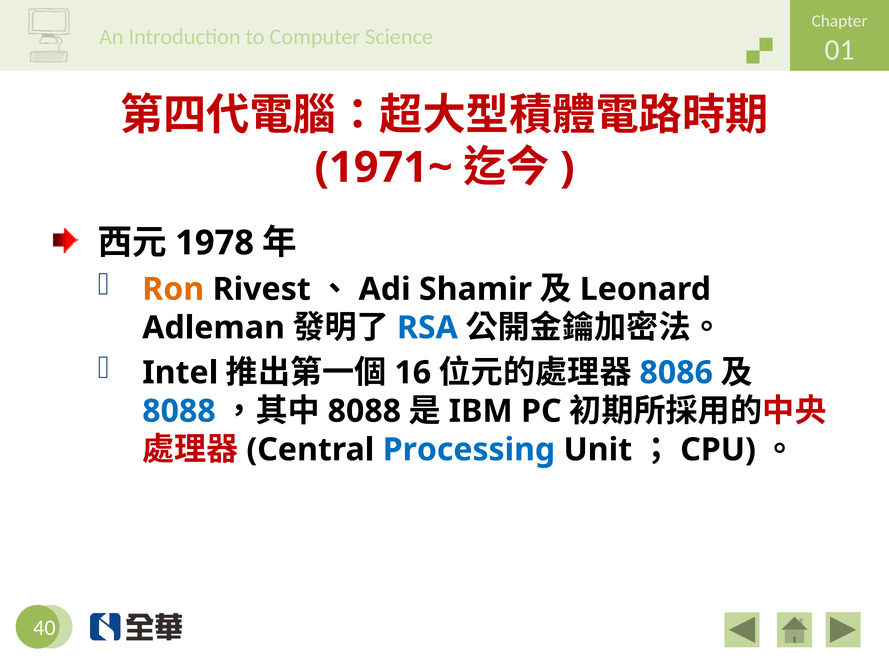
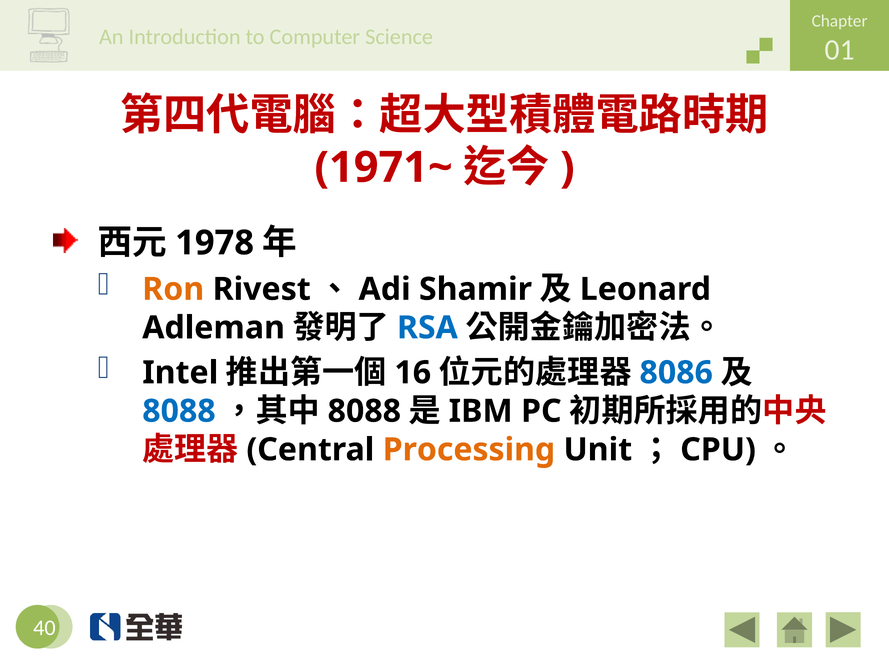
Processing colour: blue -> orange (469, 450)
